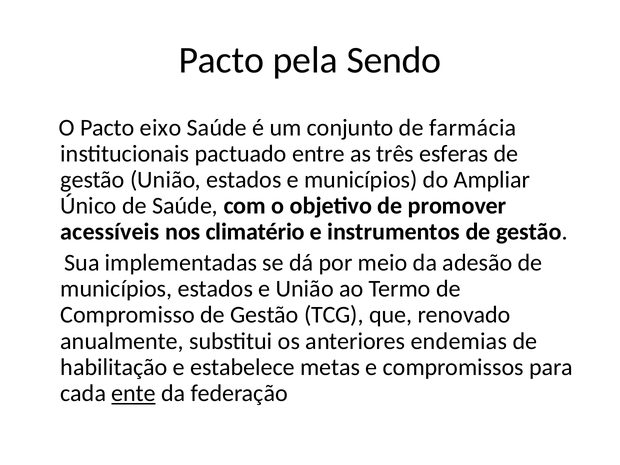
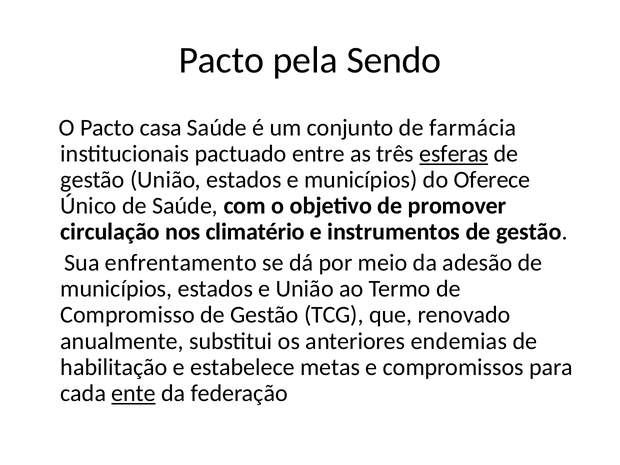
eixo: eixo -> casa (161, 128)
esferas underline: none -> present (454, 154)
Ampliar: Ampliar -> Oferece (492, 180)
acessíveis: acessíveis -> circulação (110, 232)
implementadas: implementadas -> enfrentamento (181, 263)
